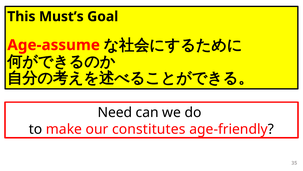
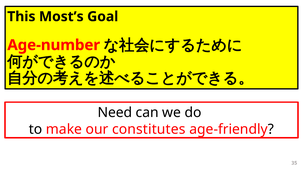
Must’s: Must’s -> Most’s (61, 17)
Age-assume: Age-assume -> Age-number (54, 45)
